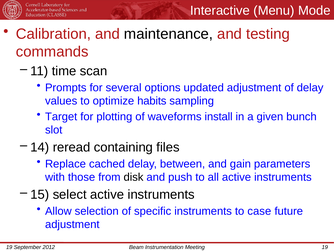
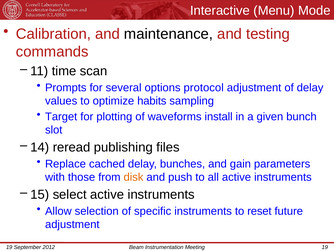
updated: updated -> protocol (204, 87)
containing: containing -> publishing (123, 147)
between: between -> bunches (183, 164)
disk colour: black -> orange (133, 177)
case: case -> reset (259, 211)
